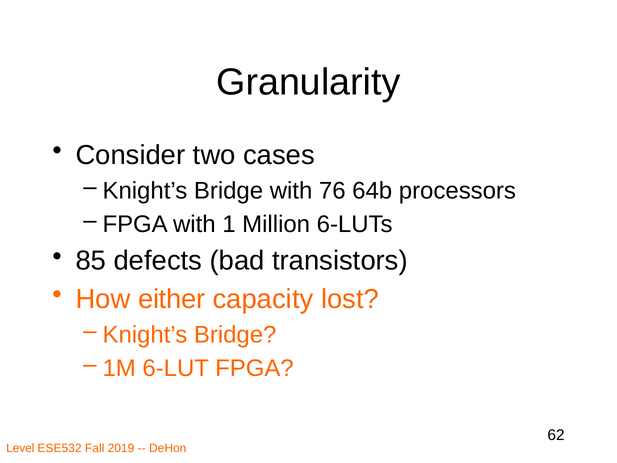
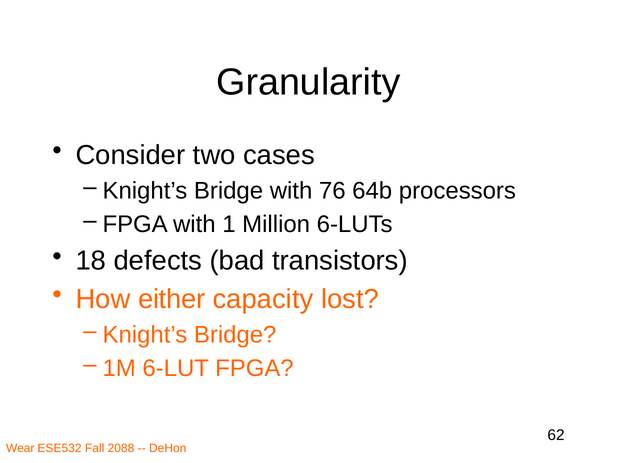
85: 85 -> 18 (91, 261)
Level: Level -> Wear (20, 448)
2019: 2019 -> 2088 (121, 448)
